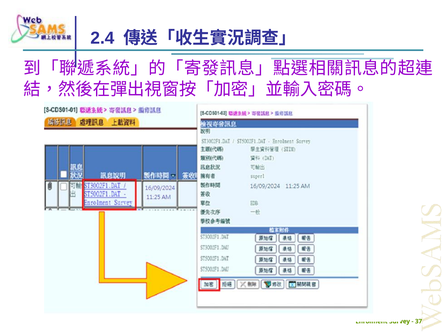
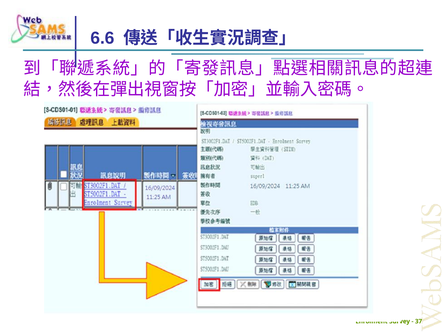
2.4: 2.4 -> 6.6 (102, 38)
